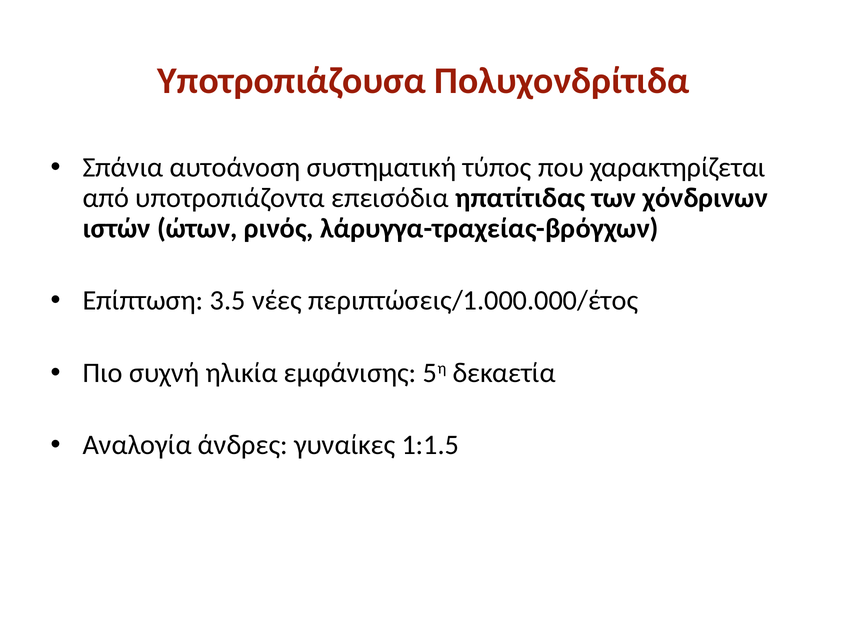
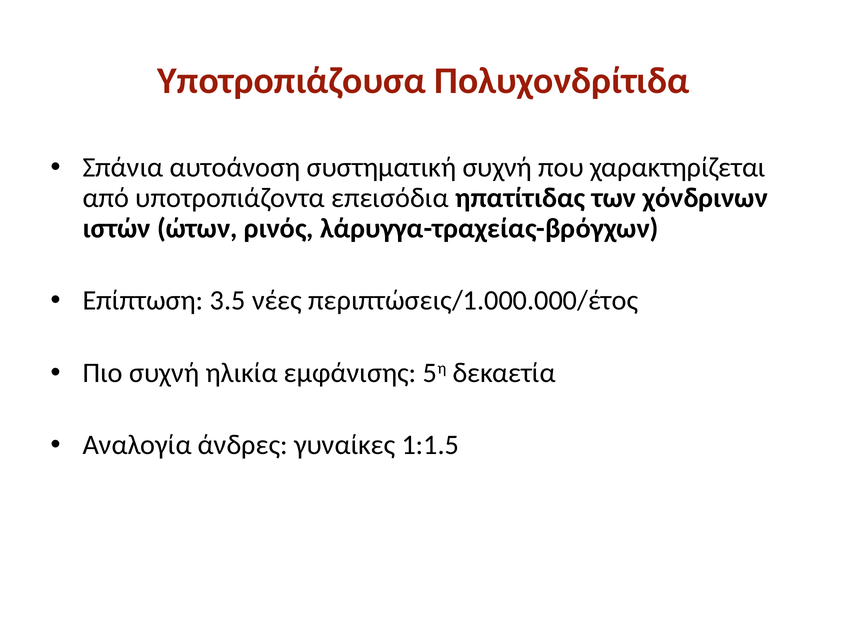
συστηματική τύπος: τύπος -> συχνή (497, 168)
